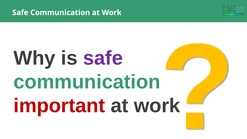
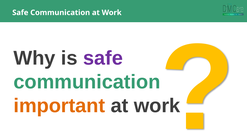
important colour: red -> orange (59, 106)
